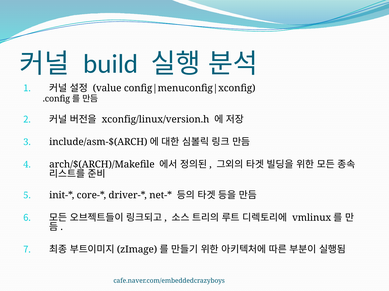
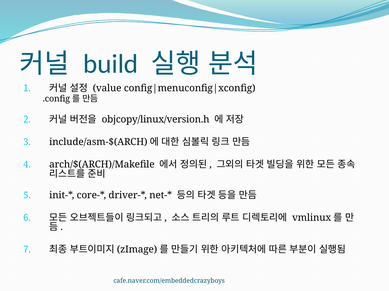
xconfig/linux/version.h: xconfig/linux/version.h -> objcopy/linux/version.h (156, 120)
